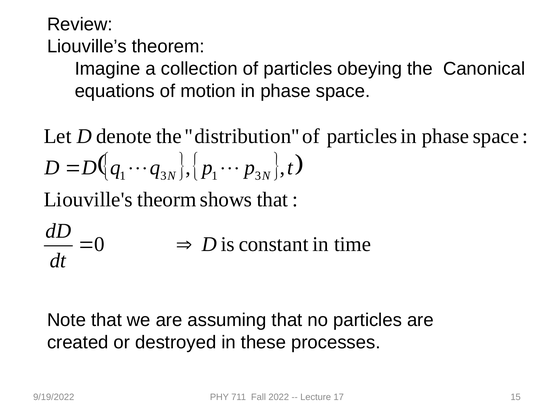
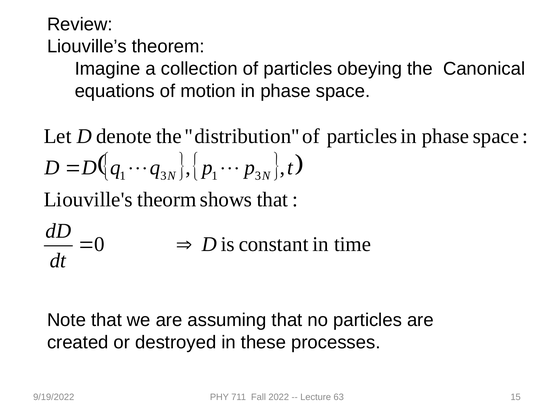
17: 17 -> 63 (339, 397)
